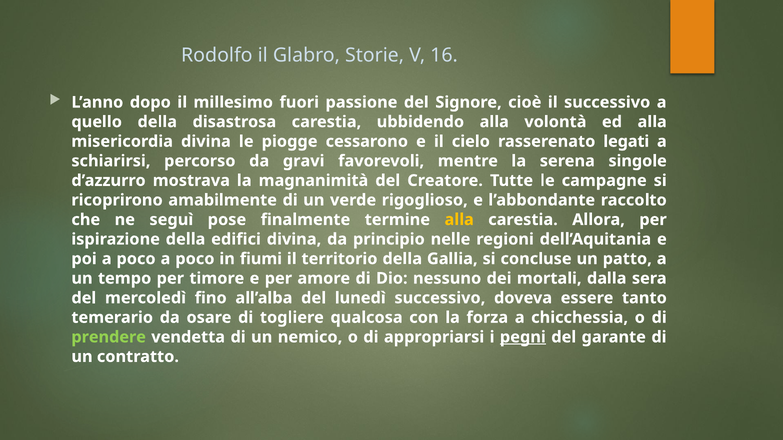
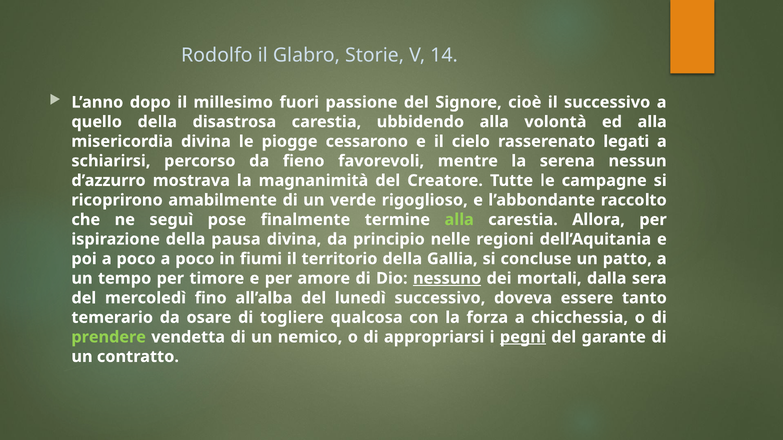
16: 16 -> 14 (444, 55)
gravi: gravi -> fieno (304, 161)
singole: singole -> nessun (638, 161)
alla colour: yellow -> light green (459, 220)
edifici: edifici -> pausa (236, 239)
nessuno underline: none -> present (447, 279)
